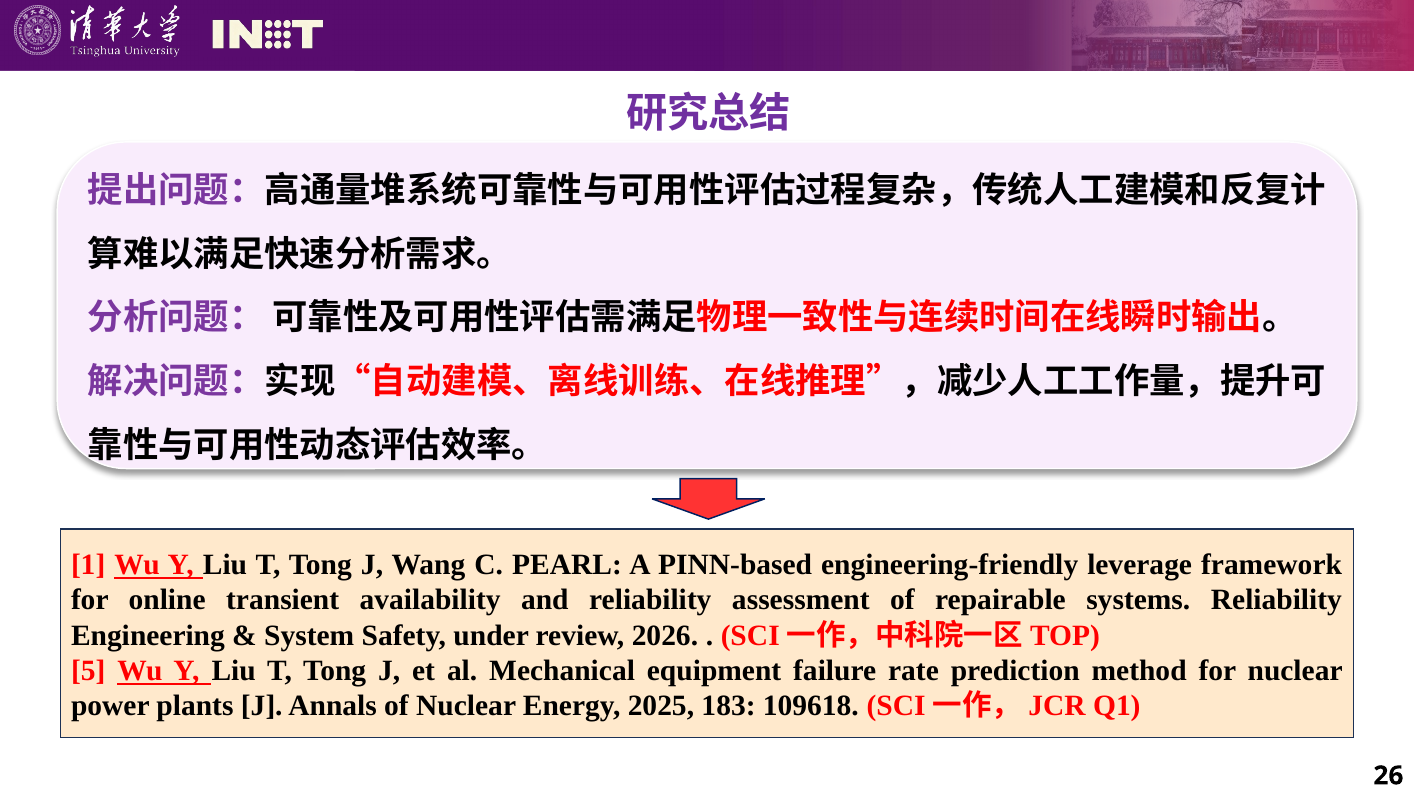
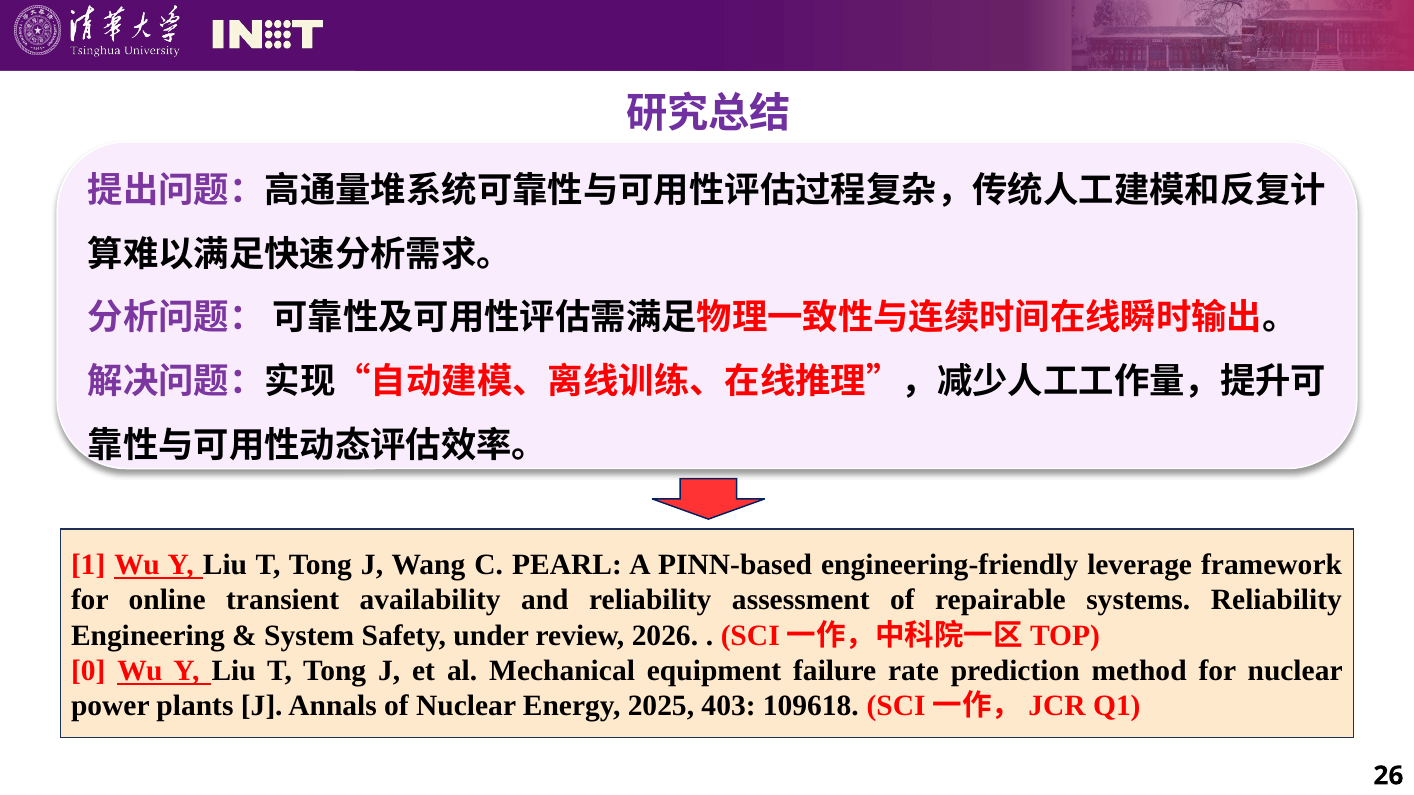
5: 5 -> 0 (88, 671)
183: 183 -> 403 (729, 706)
